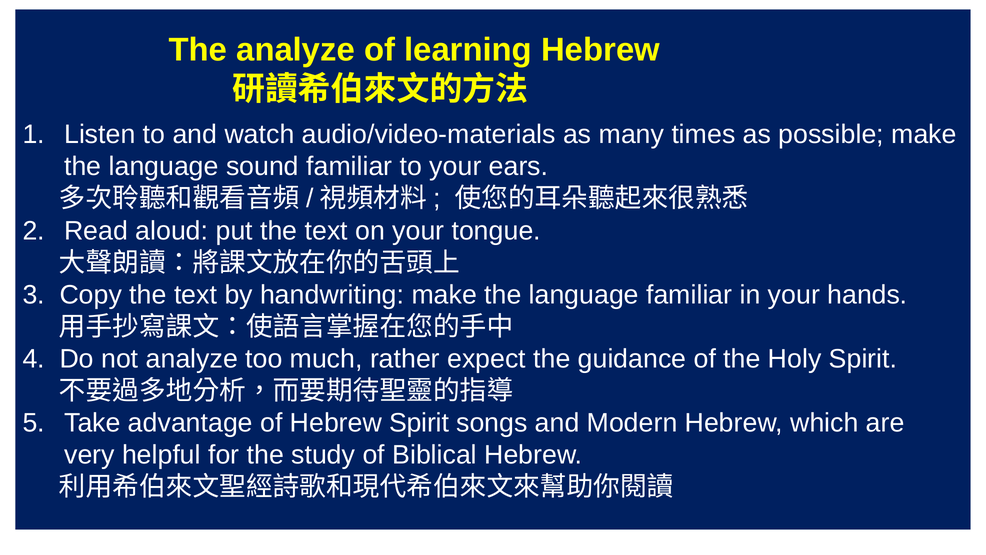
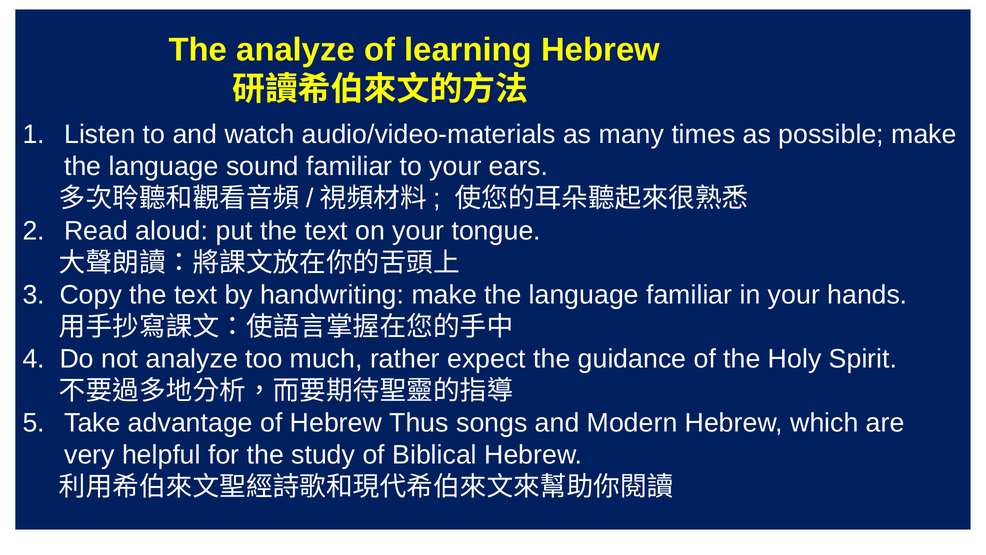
Hebrew Spirit: Spirit -> Thus (419, 423)
